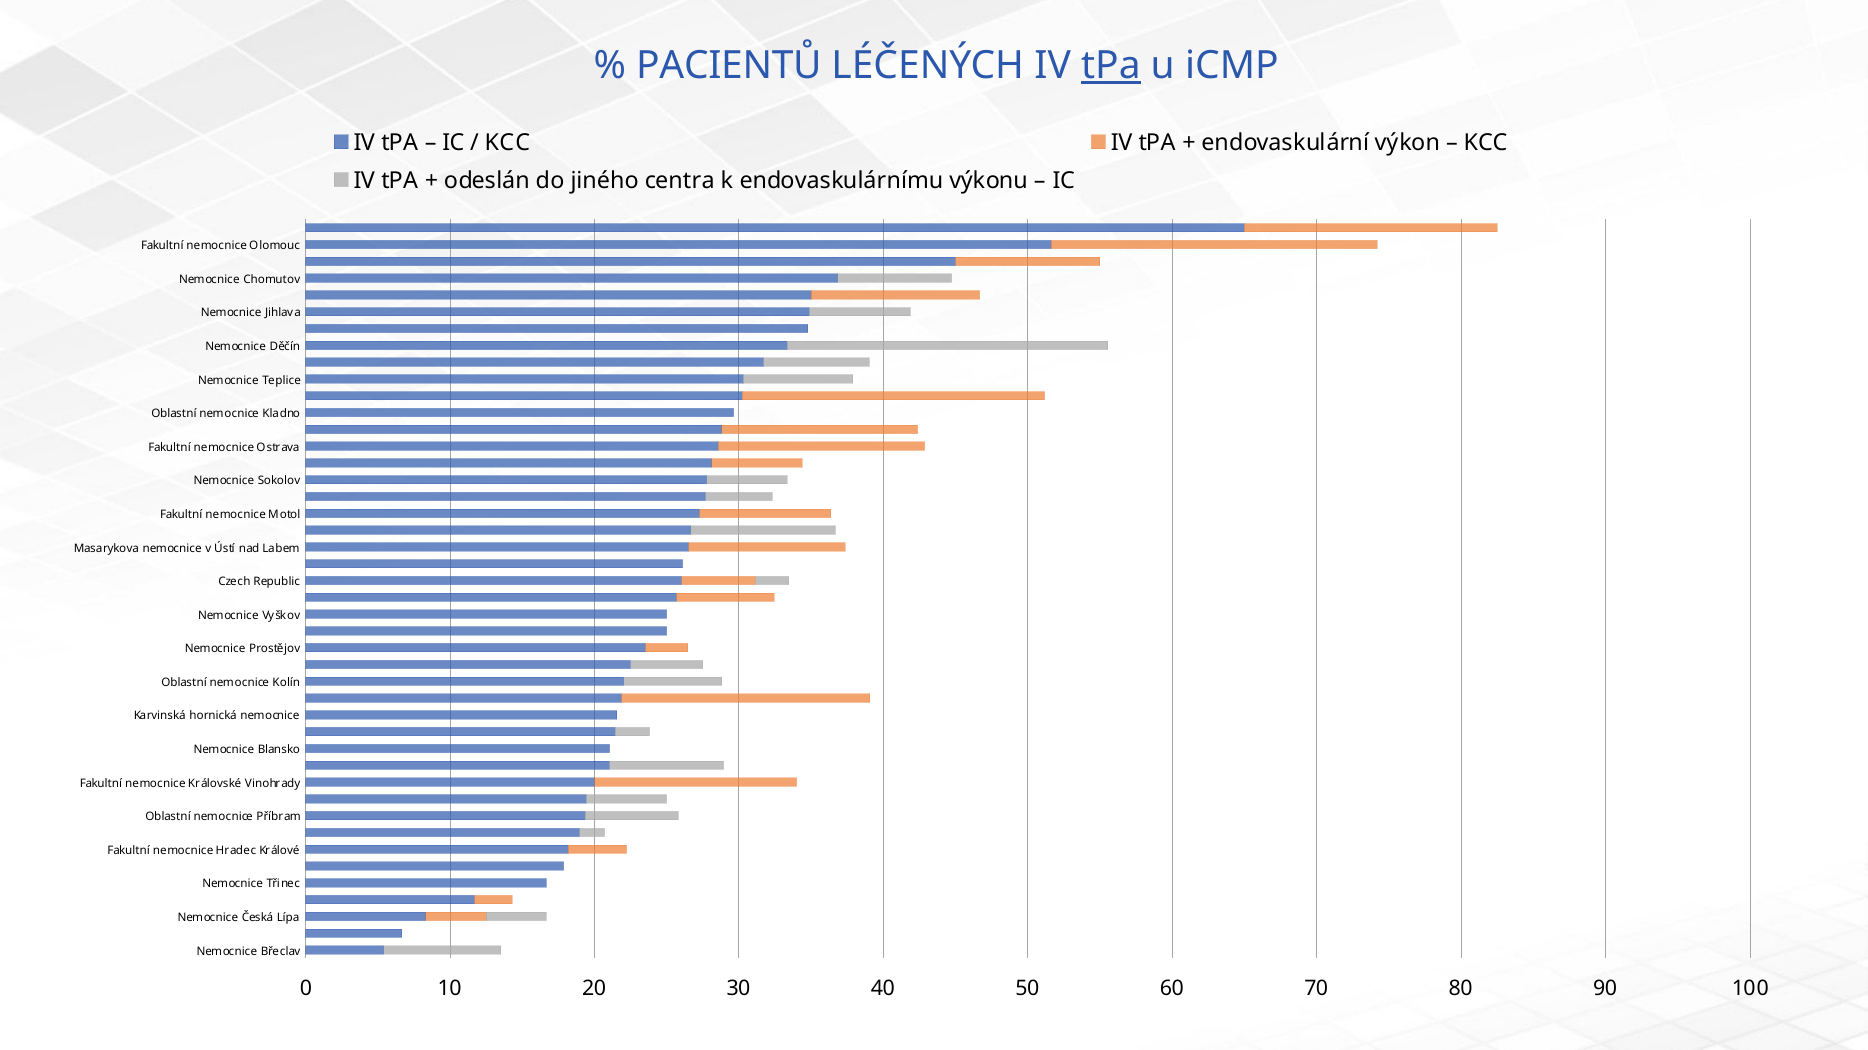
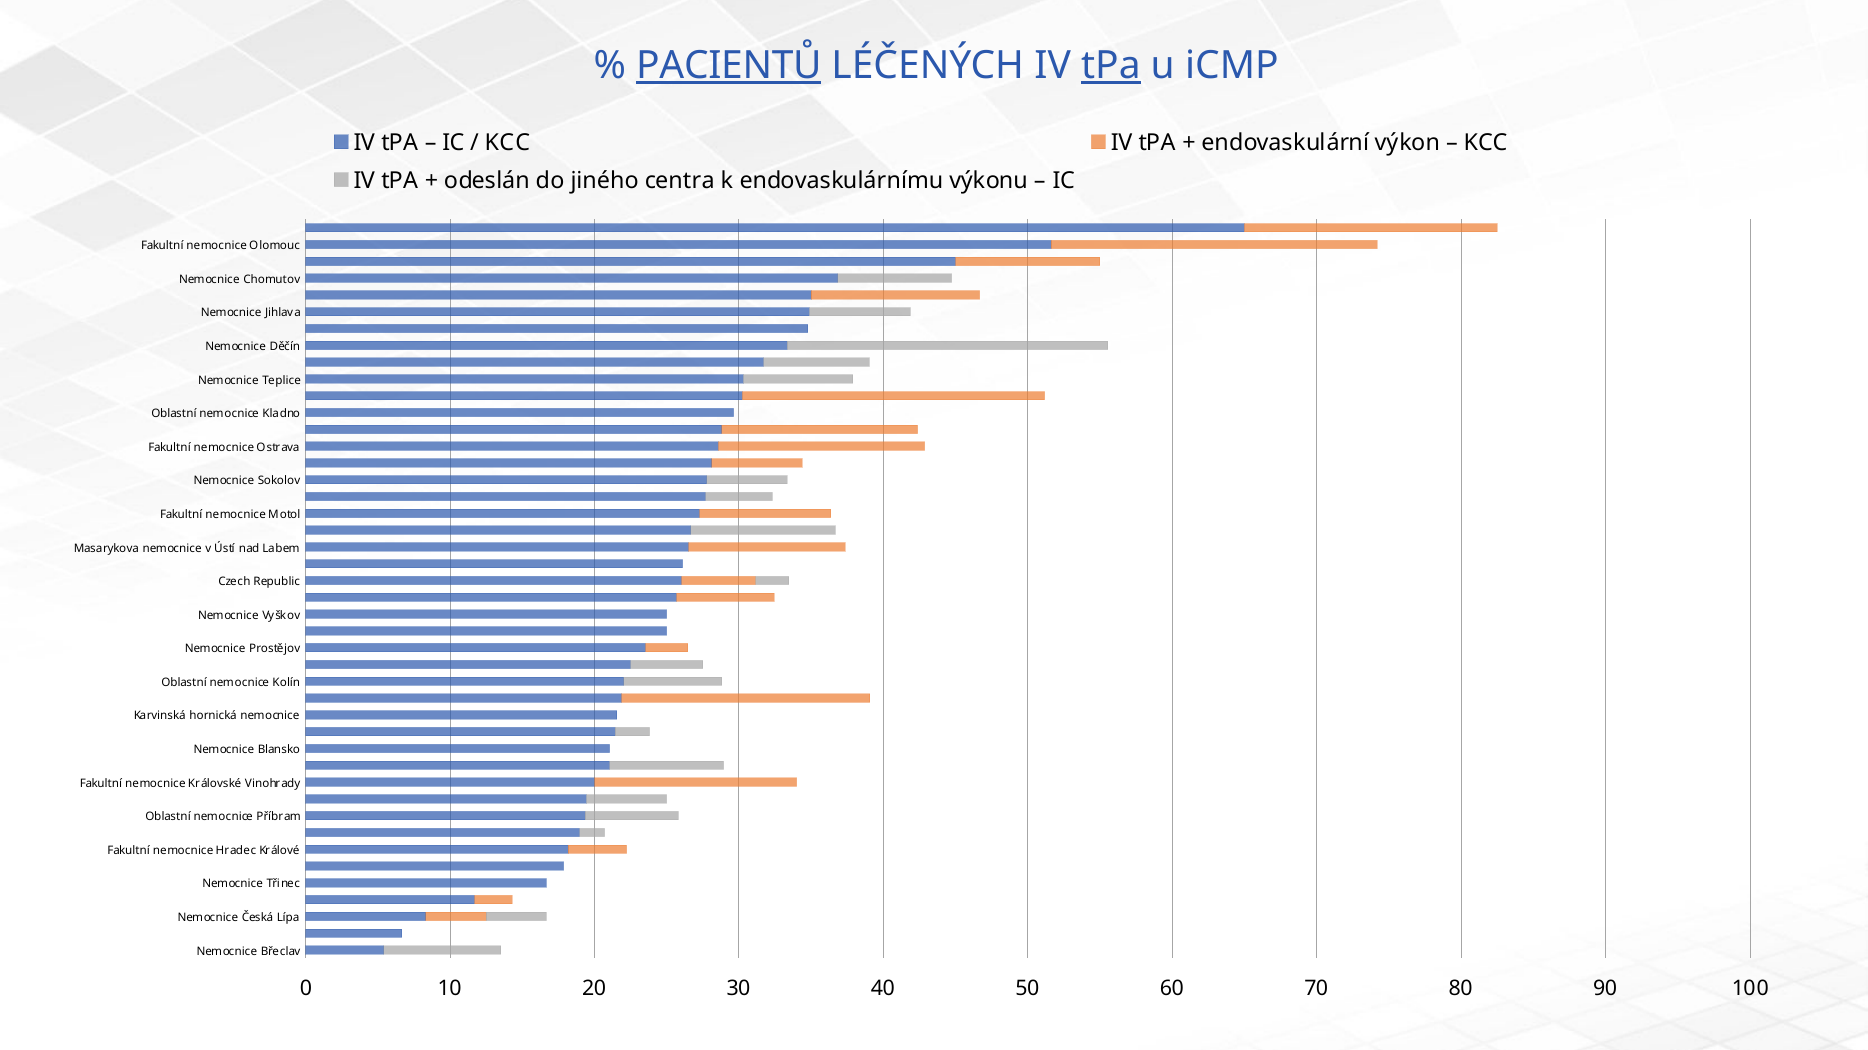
PACIENTŮ underline: none -> present (729, 66)
